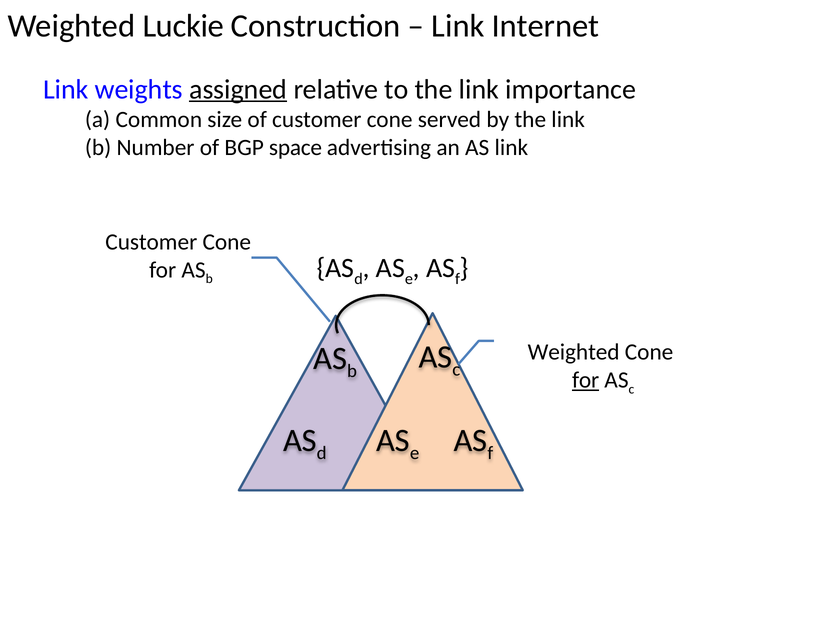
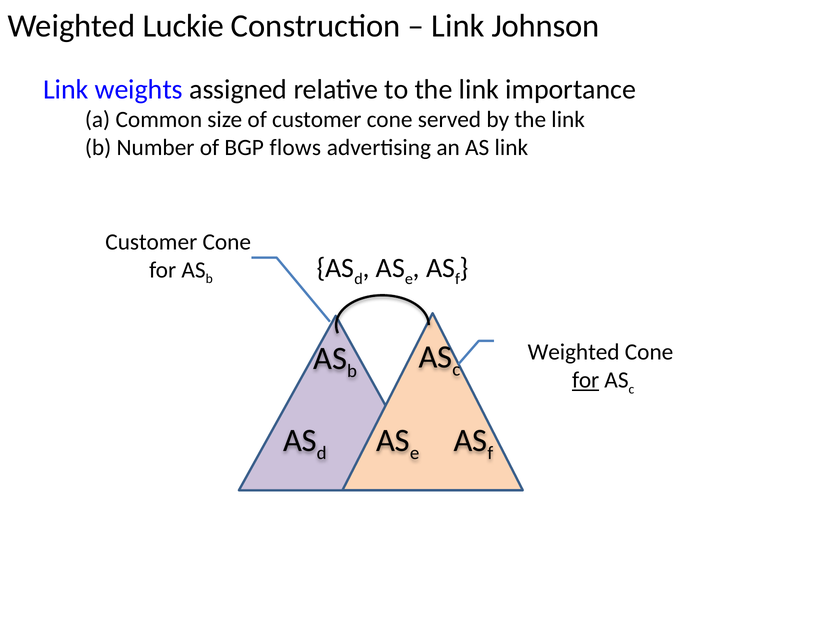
Internet: Internet -> Johnson (546, 26)
assigned underline: present -> none (238, 89)
space: space -> flows (295, 148)
